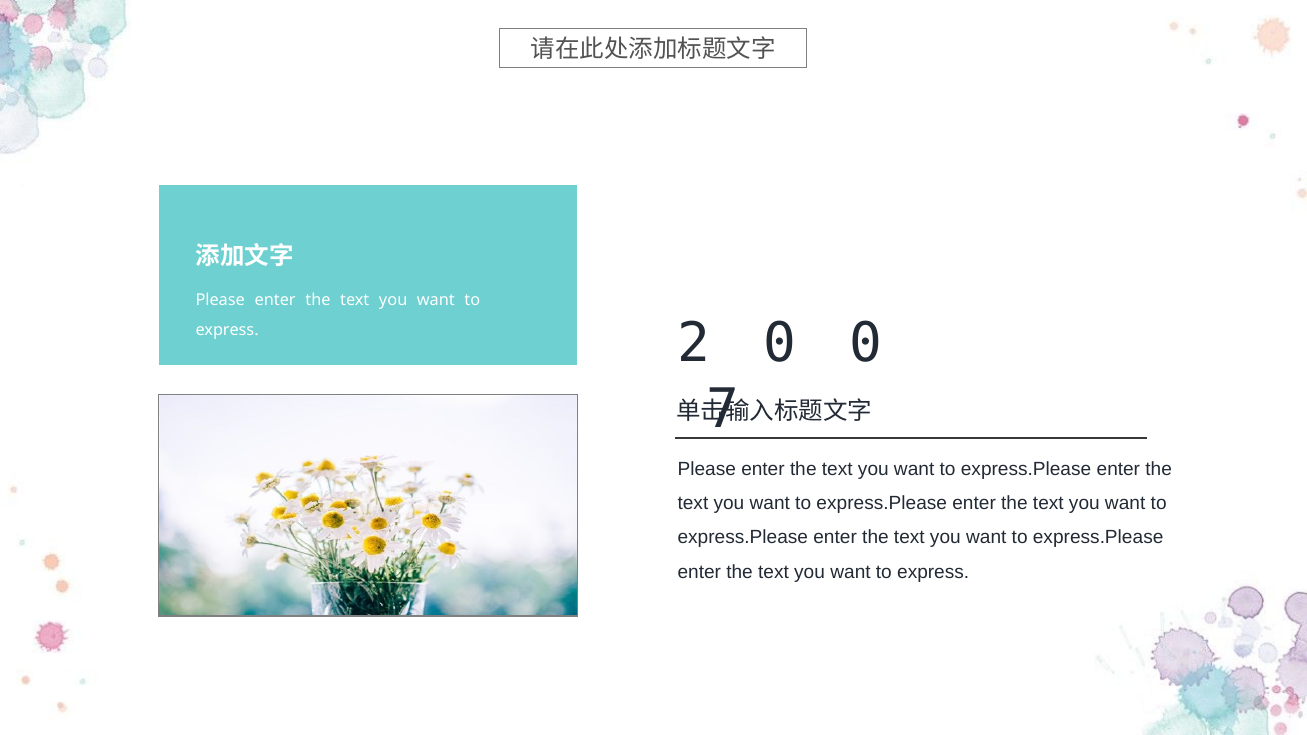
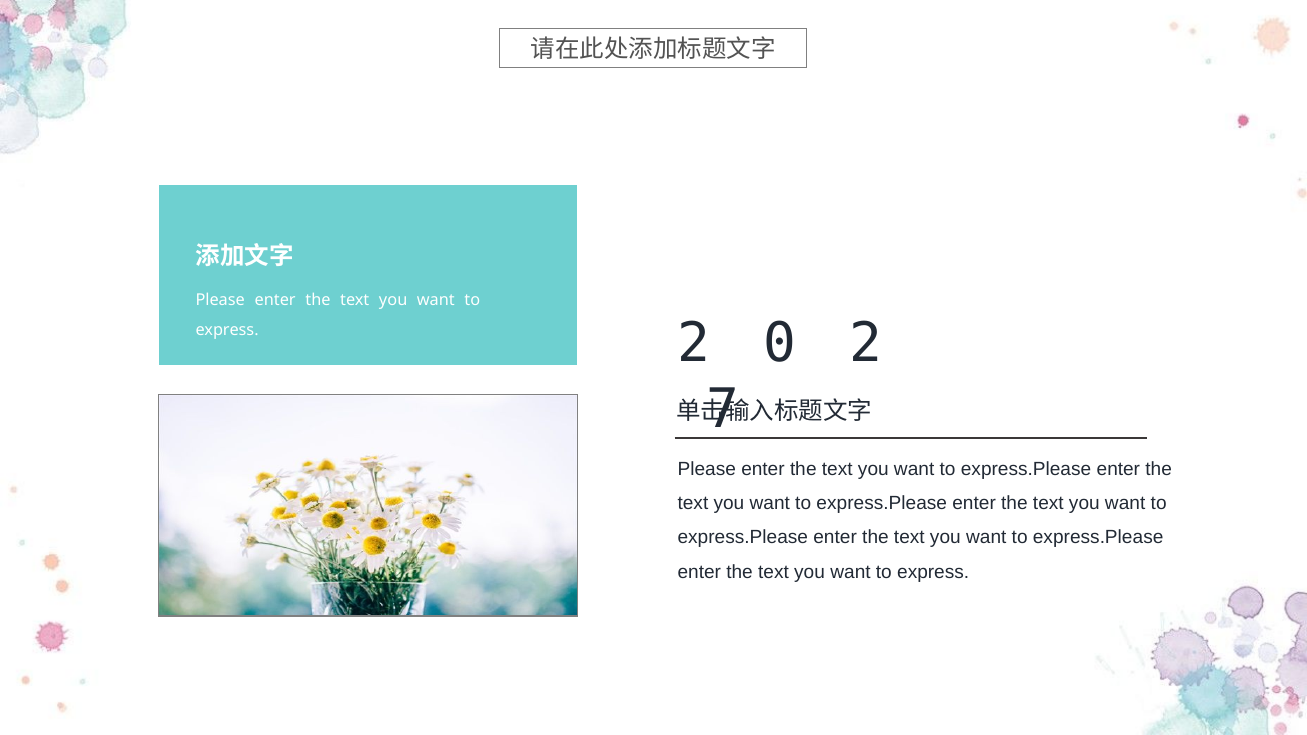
0 0: 0 -> 2 (866, 344)
